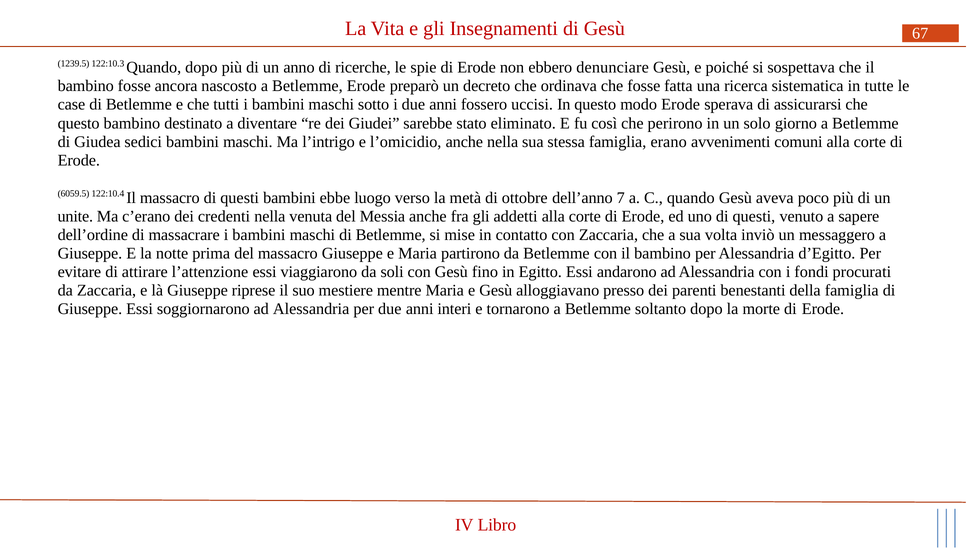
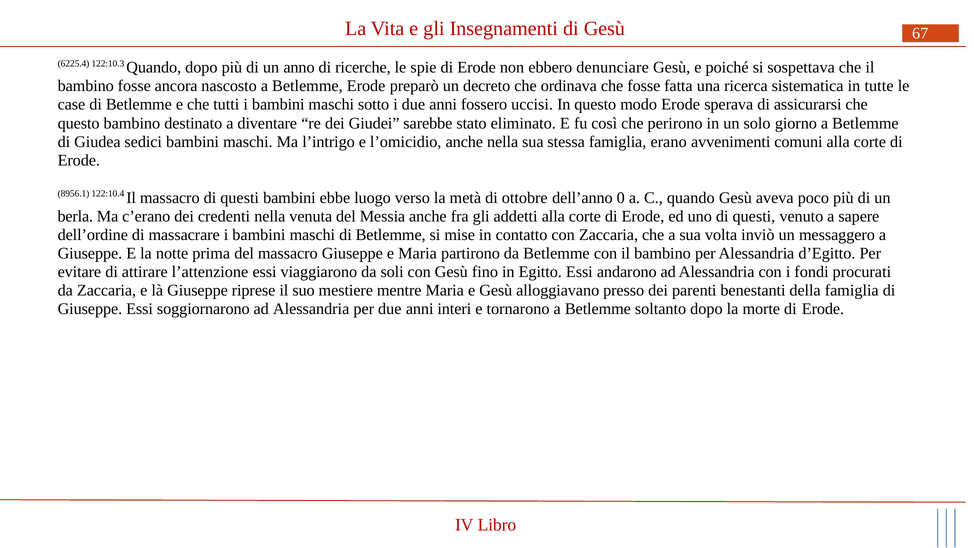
1239.5: 1239.5 -> 6225.4 (74, 63)
6059.5: 6059.5 -> 8956.1 (74, 194)
7: 7 -> 0 (621, 198)
unite: unite -> berla (75, 216)
